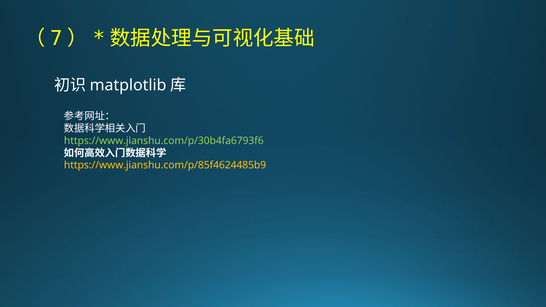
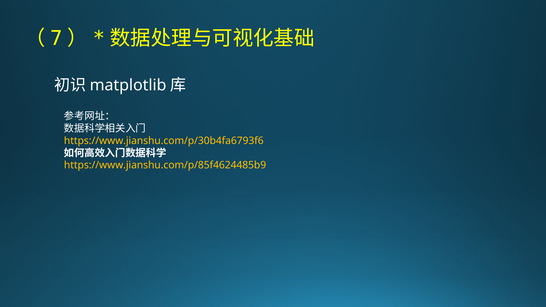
https://www.jianshu.com/p/30b4fa6793f6 colour: light green -> yellow (164, 141)
